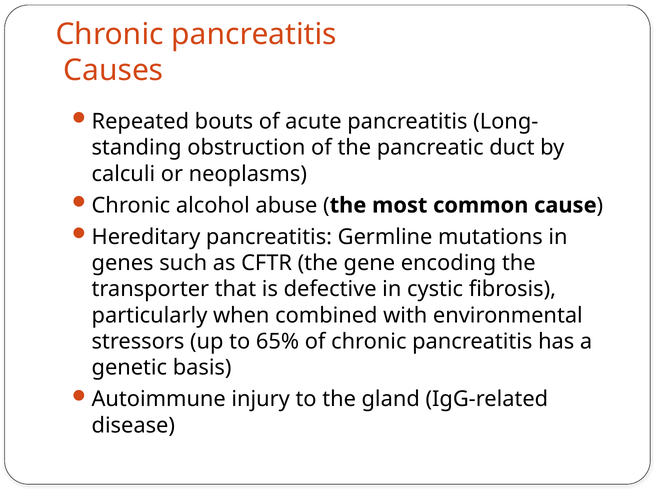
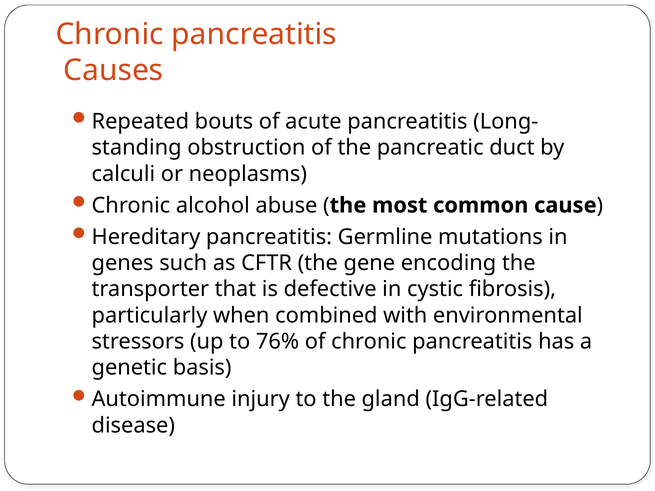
65%: 65% -> 76% (278, 342)
